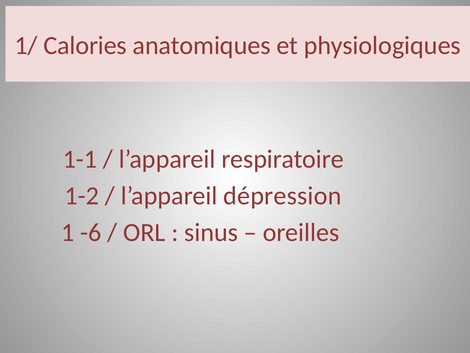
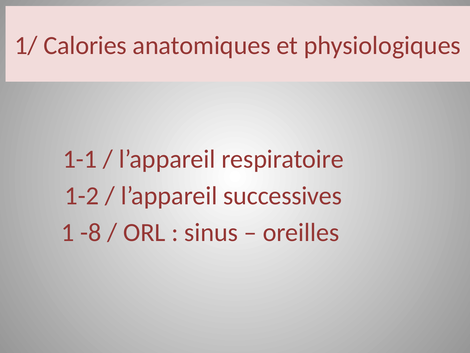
dépression: dépression -> successives (283, 196)
-6: -6 -> -8 (91, 232)
